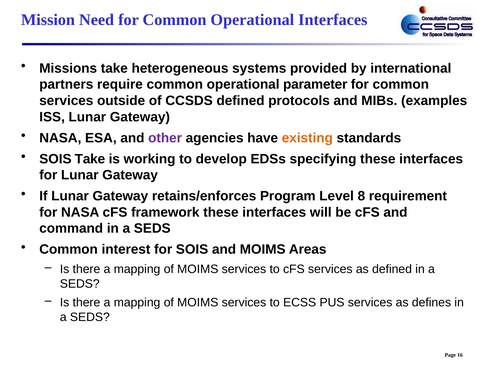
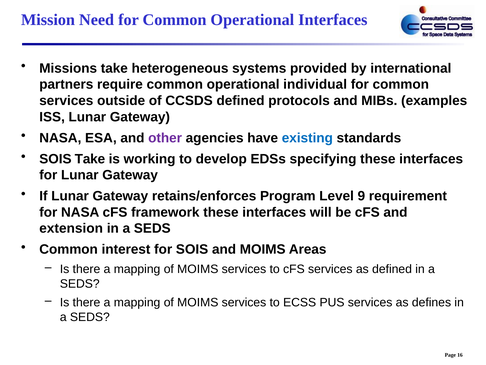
parameter: parameter -> individual (315, 84)
existing colour: orange -> blue (307, 138)
8: 8 -> 9 (361, 196)
command: command -> extension (71, 228)
